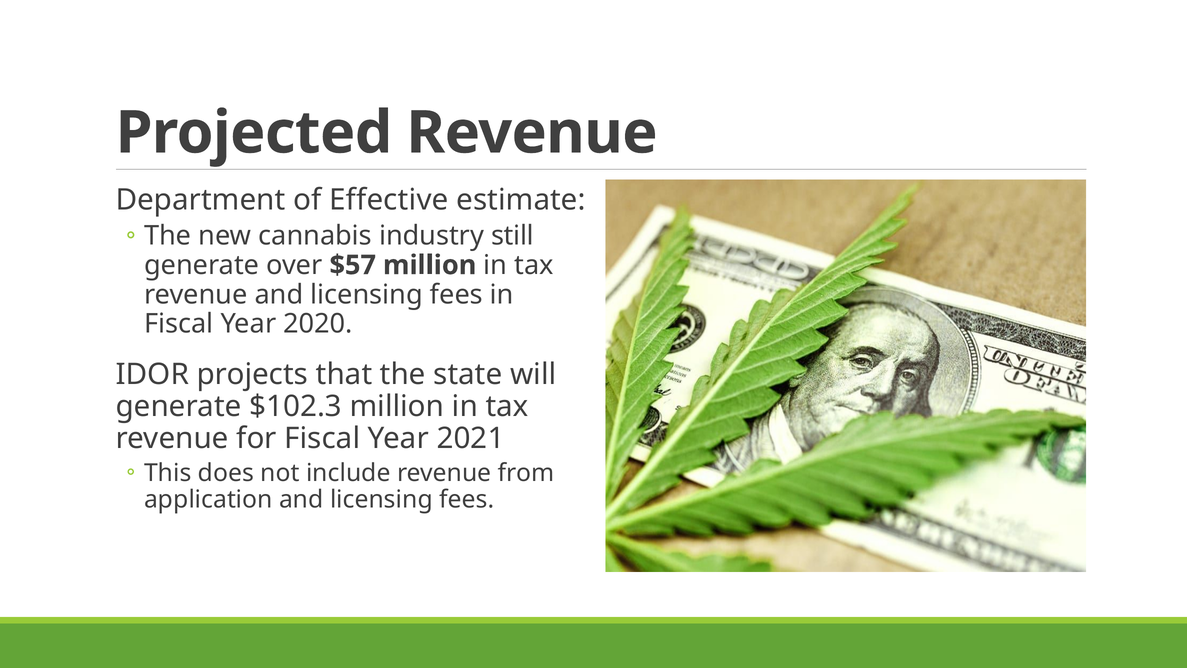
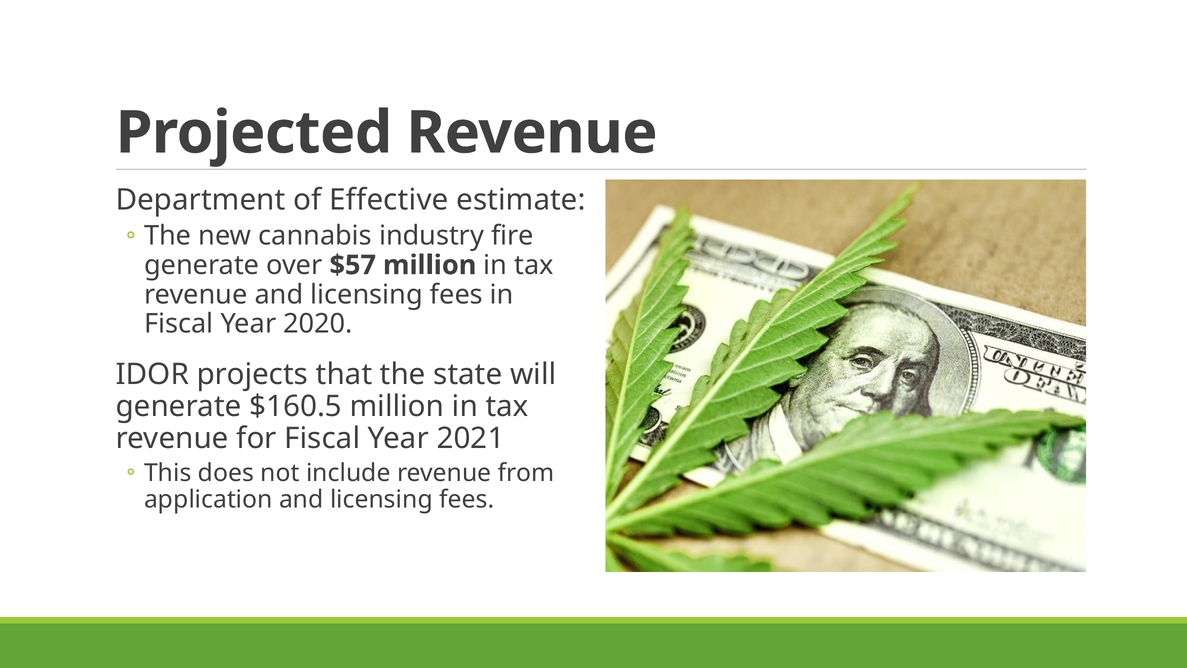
still: still -> fire (512, 236)
$102.3: $102.3 -> $160.5 (296, 406)
